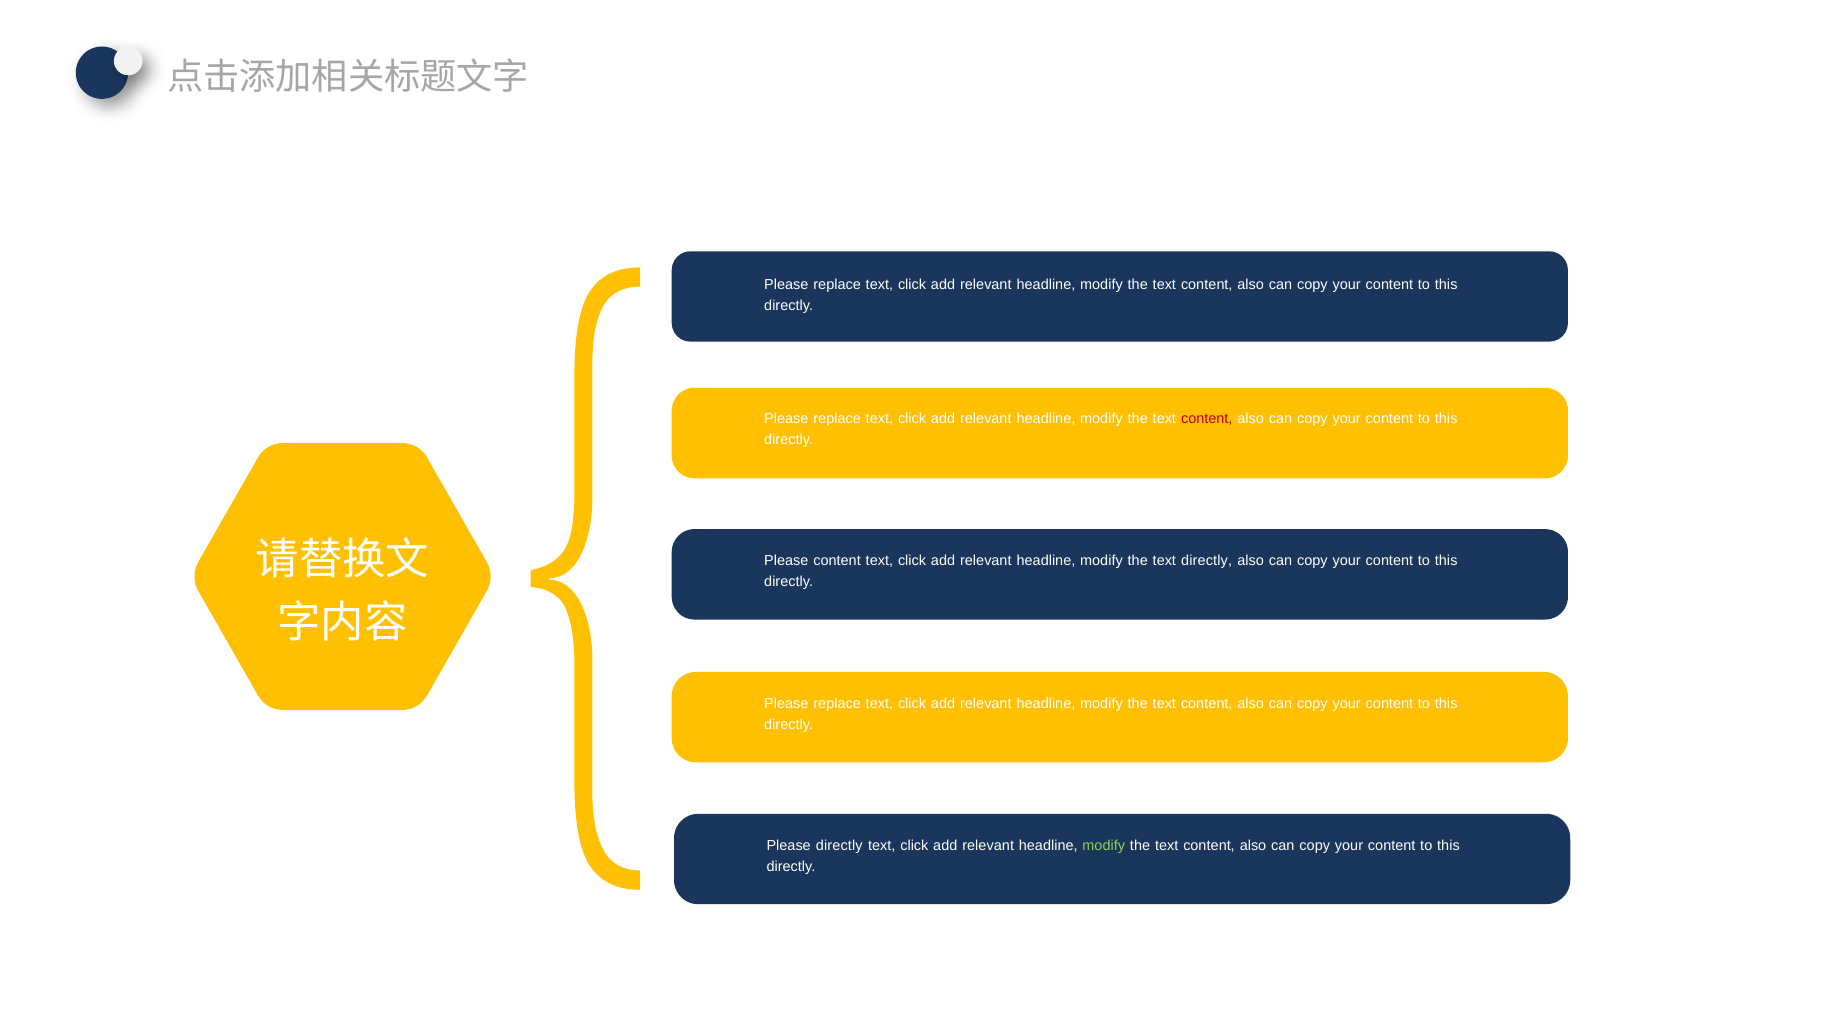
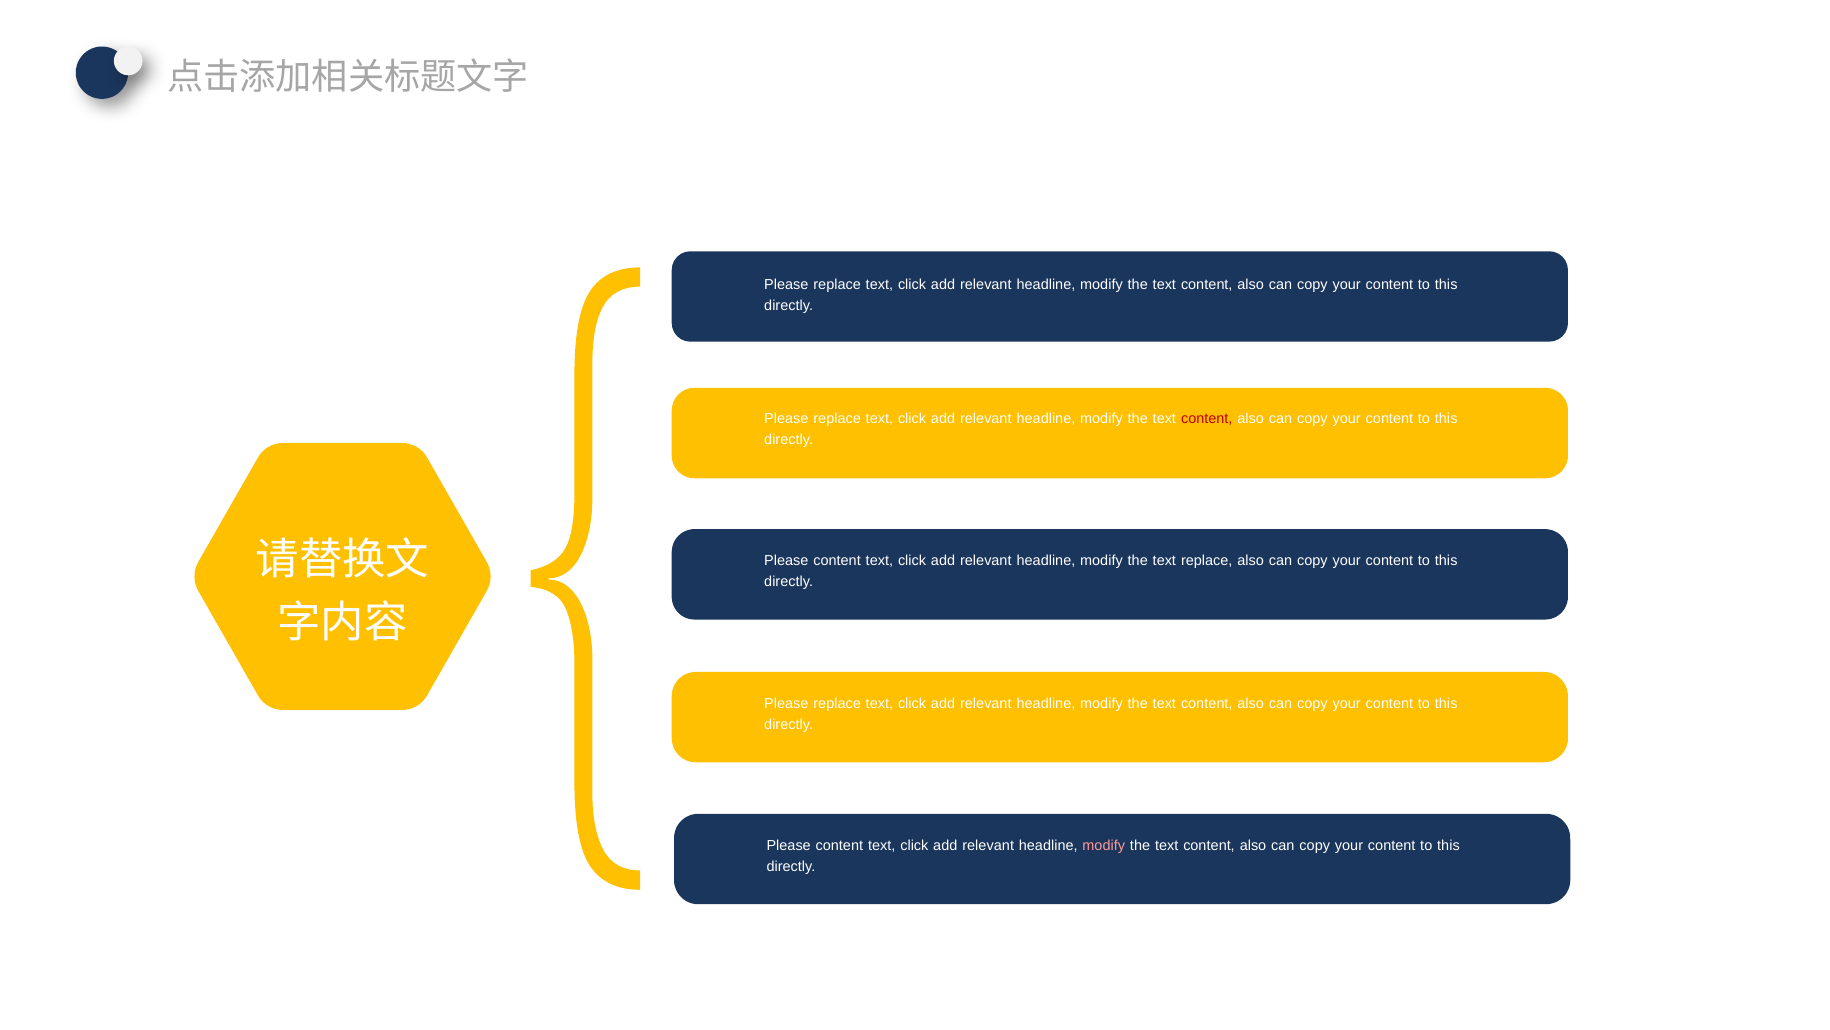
text directly: directly -> replace (1207, 561)
directly: directly -> content (839, 846)
modify colour: light green -> pink (1104, 846)
